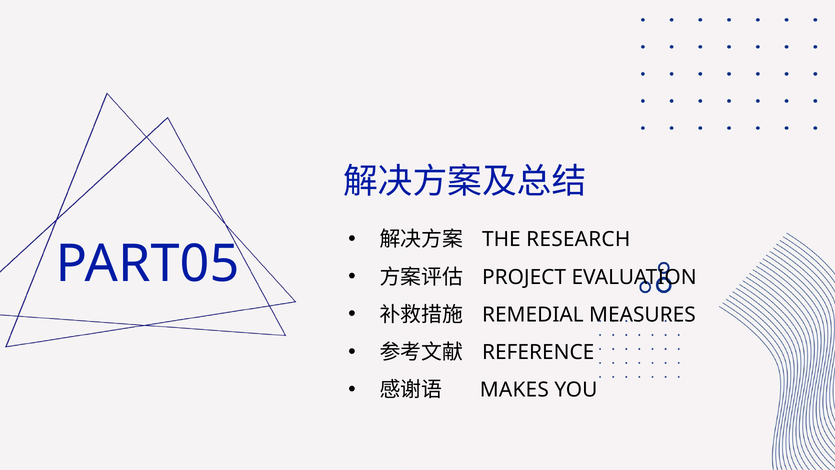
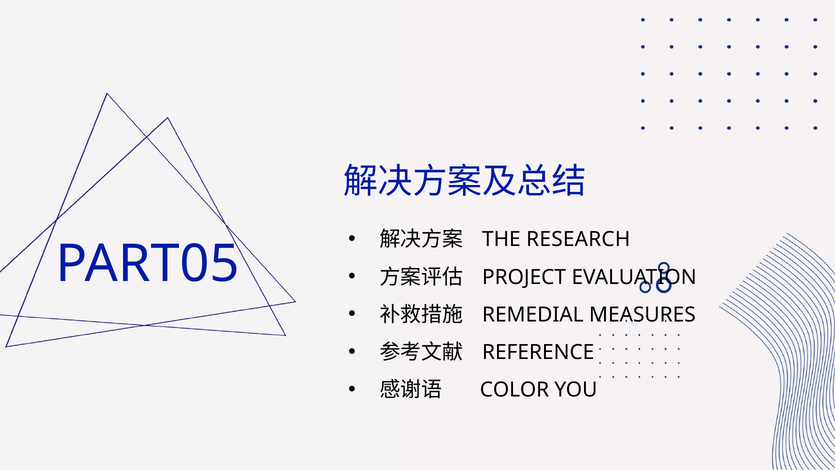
MAKES: MAKES -> COLOR (515, 390)
